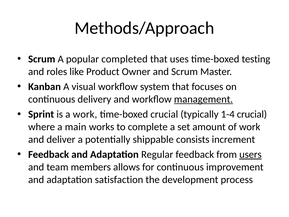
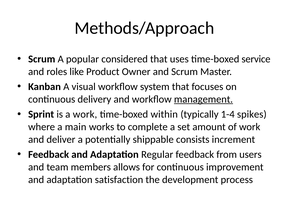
completed: completed -> considered (125, 59)
testing: testing -> service (256, 59)
time-boxed crucial: crucial -> within (164, 114)
1-4 crucial: crucial -> spikes (252, 114)
users underline: present -> none (250, 154)
